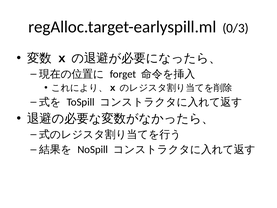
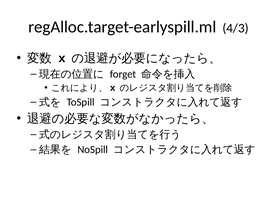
0/3: 0/3 -> 4/3 (236, 28)
